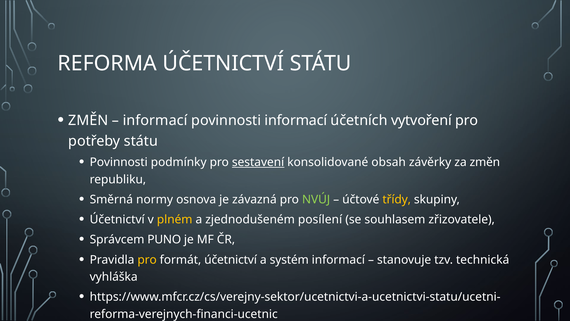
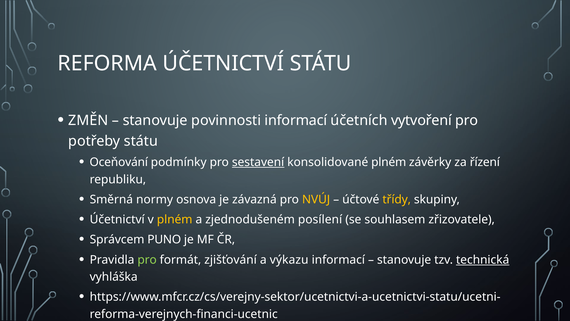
informací: informací -> stanovuje (155, 120)
Povinnosti: Povinnosti -> Oceňování (119, 162)
konsolidované obsah: obsah -> plném (389, 162)
za změn: změn -> řízení (485, 162)
NVÚJ colour: light green -> yellow (316, 199)
pro colour: yellow -> light green (147, 259)
formát účetnictví: účetnictví -> zjišťování (231, 259)
systém: systém -> výkazu (289, 259)
technická underline: none -> present (483, 259)
